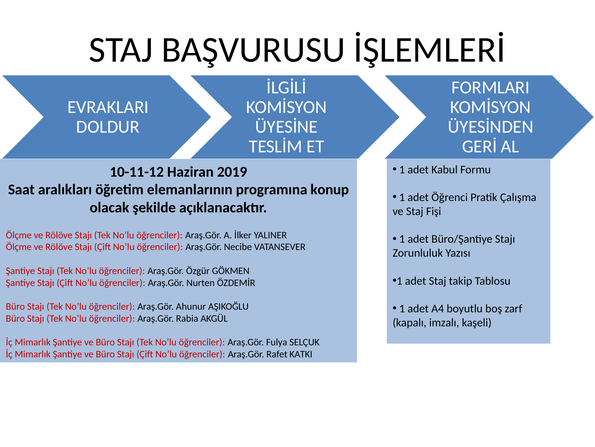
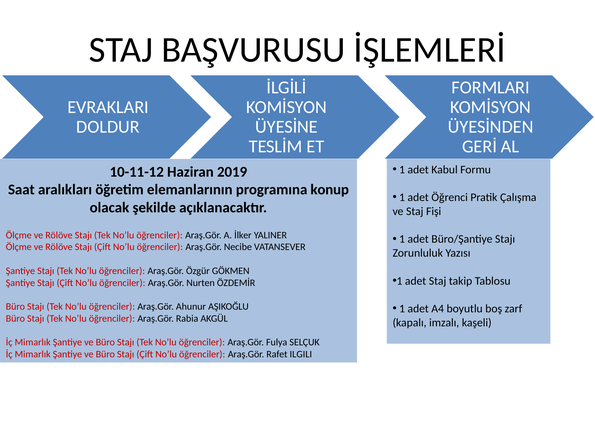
KATKI: KATKI -> ILGILI (301, 354)
